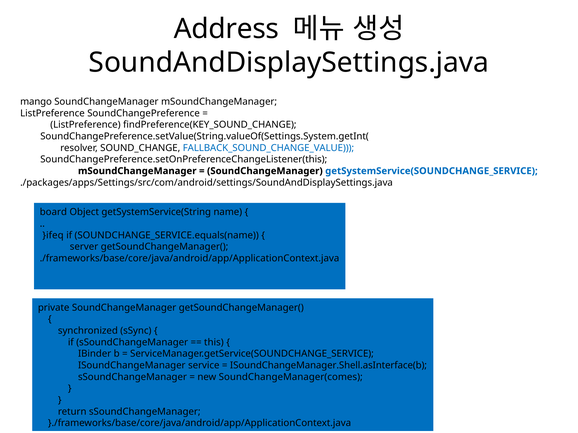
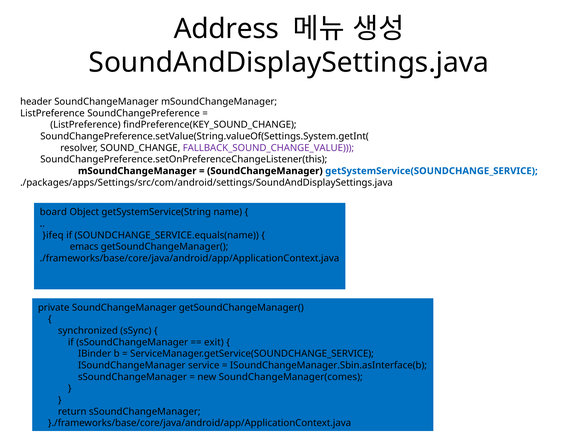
mango: mango -> header (36, 102)
FALLBACK_SOUND_CHANGE_VALUE colour: blue -> purple (268, 148)
server: server -> emacs (84, 247)
this: this -> exit (214, 343)
ISoundChangeManager.Shell.asInterface(b: ISoundChangeManager.Shell.asInterface(b -> ISoundChangeManager.Sbin.asInterface(b (328, 366)
